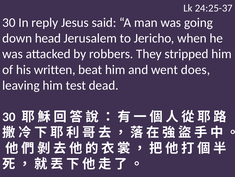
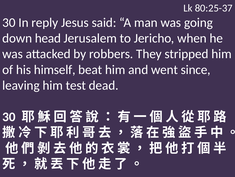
24:25-37: 24:25-37 -> 80:25-37 (214, 8)
written: written -> himself (55, 69)
does: does -> since (196, 69)
